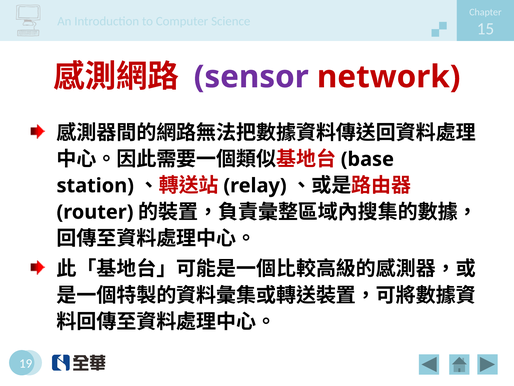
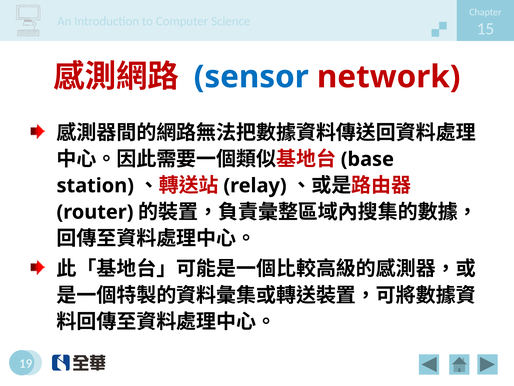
sensor colour: purple -> blue (251, 77)
